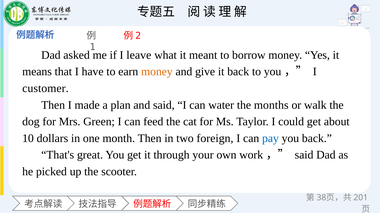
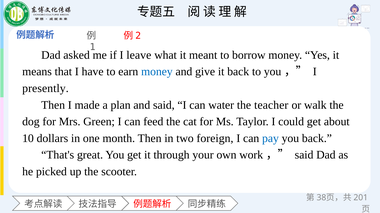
money colour: orange -> blue (157, 72)
customer: customer -> presently (45, 89)
months: months -> teacher (271, 105)
